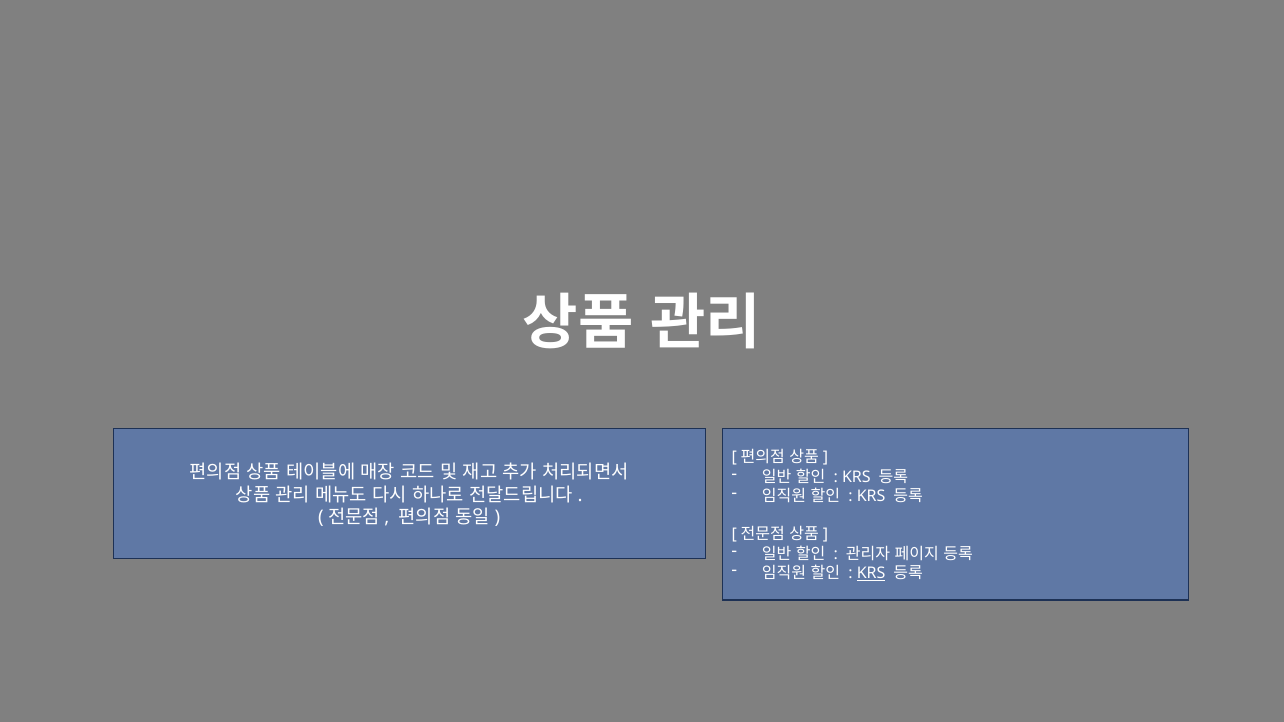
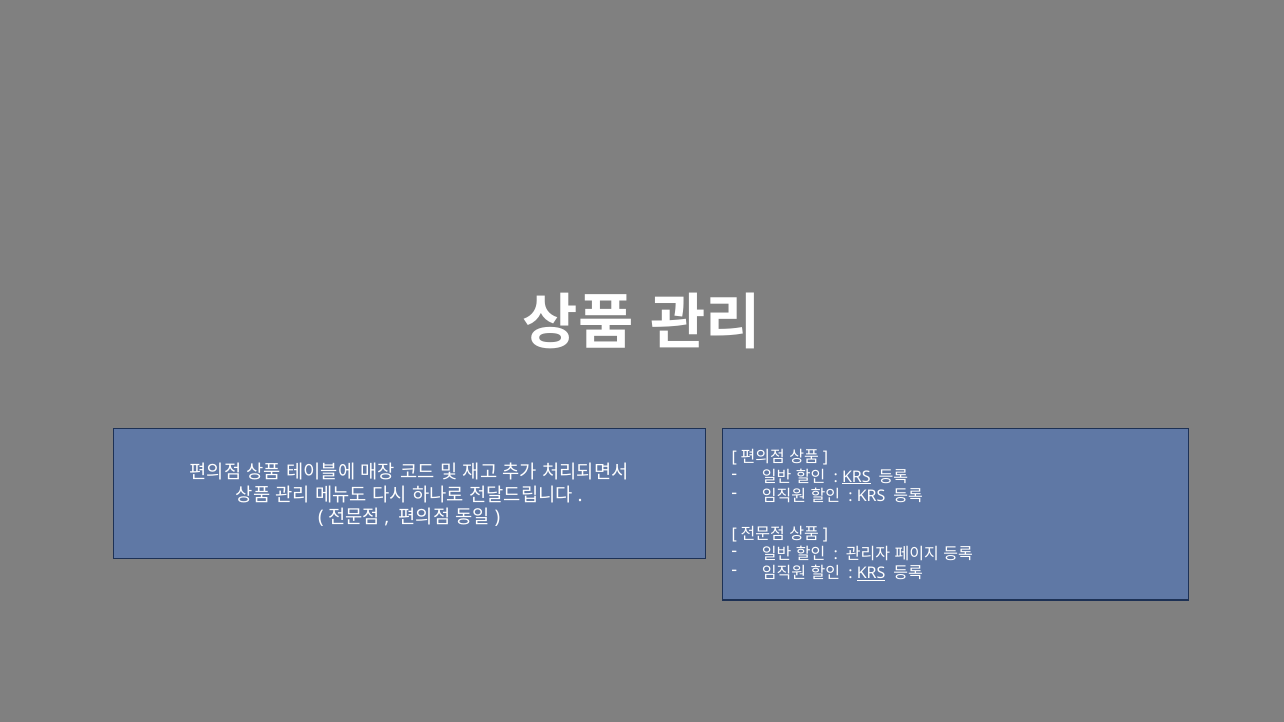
KRS underline: none -> present (856, 477)
